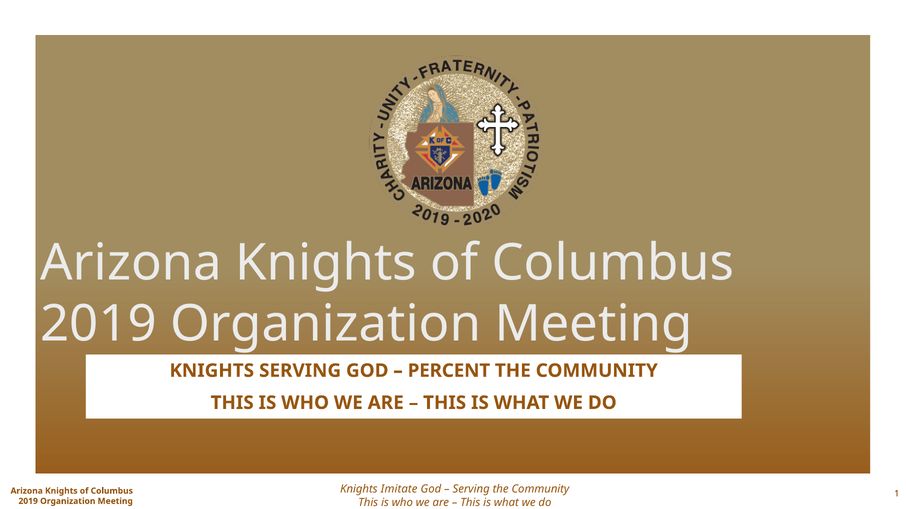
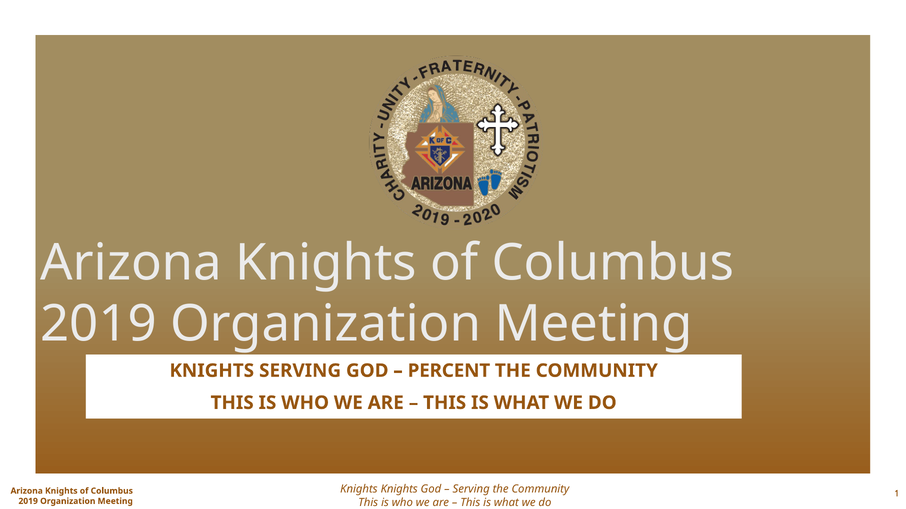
Knights Imitate: Imitate -> Knights (399, 489)
